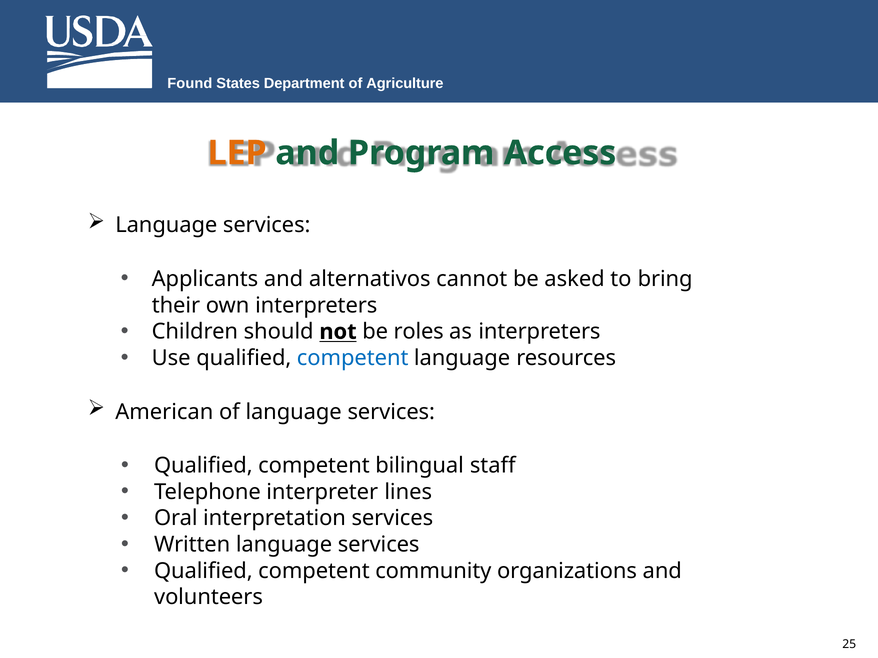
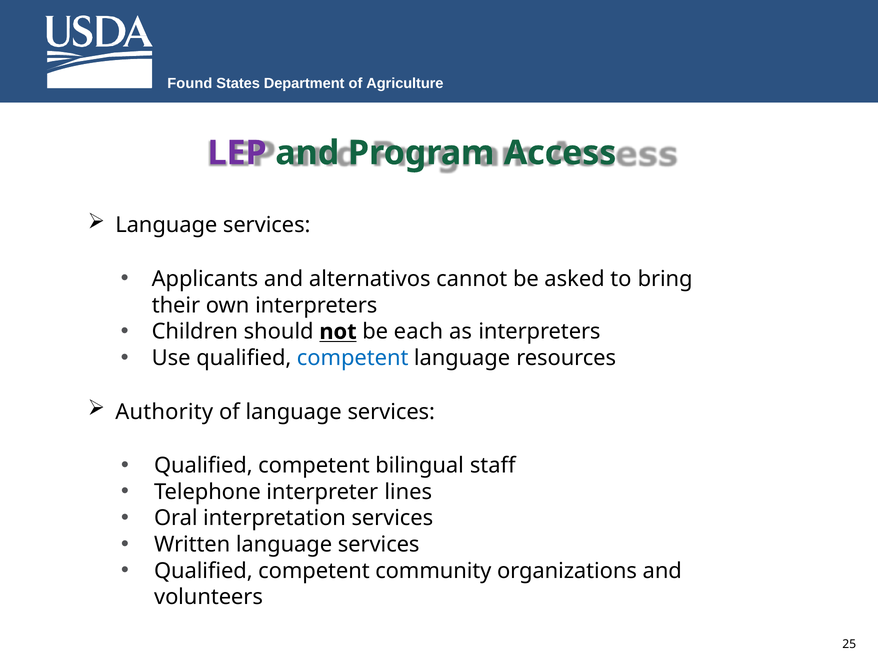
LEP colour: orange -> purple (237, 153)
roles: roles -> each (418, 332)
American: American -> Authority (164, 412)
